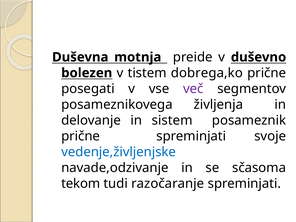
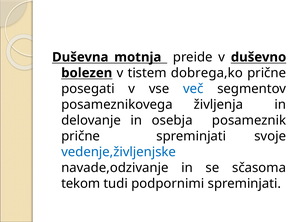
več colour: purple -> blue (193, 89)
sistem: sistem -> osebja (172, 120)
razočaranje: razočaranje -> podpornimi (168, 183)
